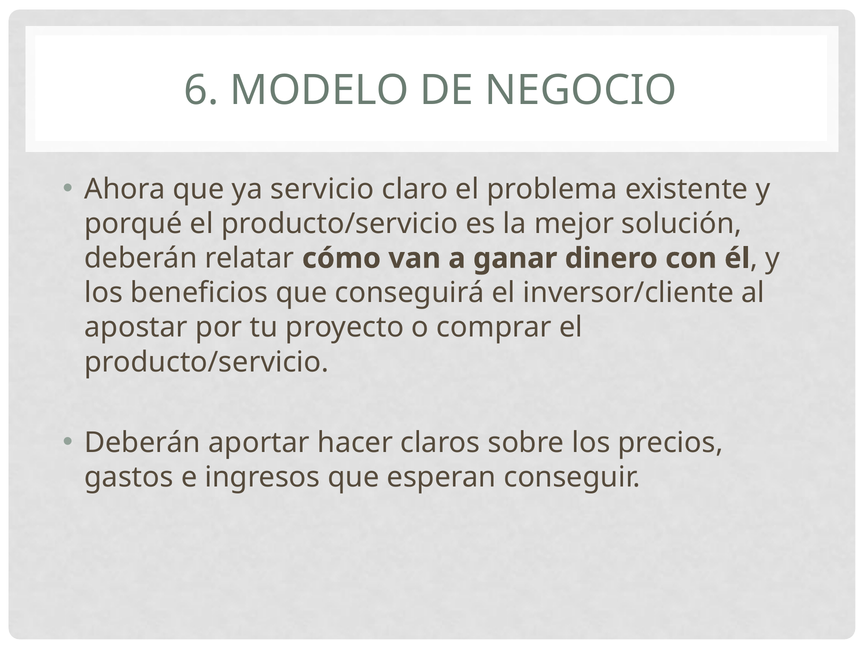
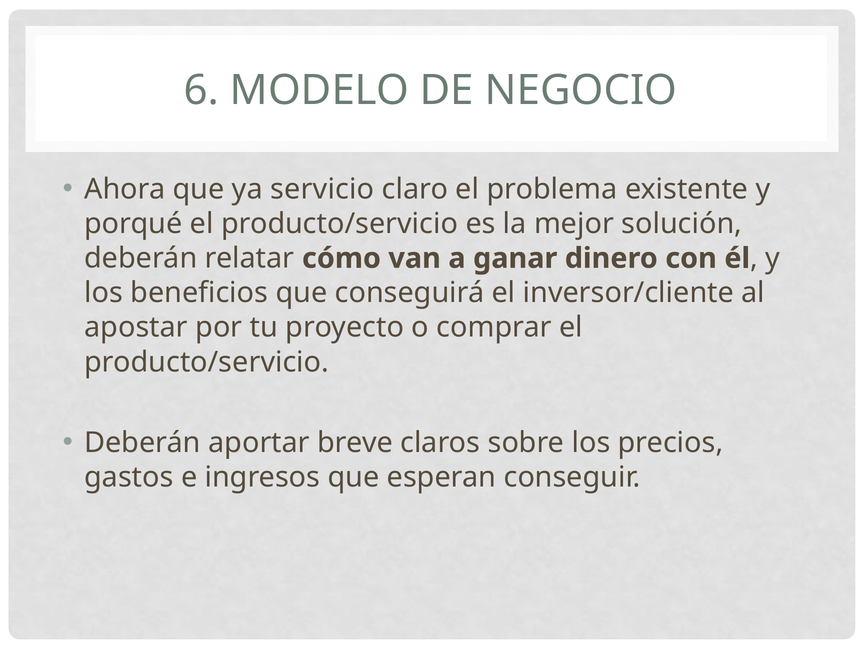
hacer: hacer -> breve (355, 443)
